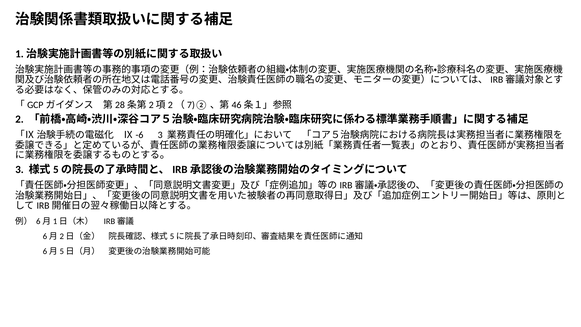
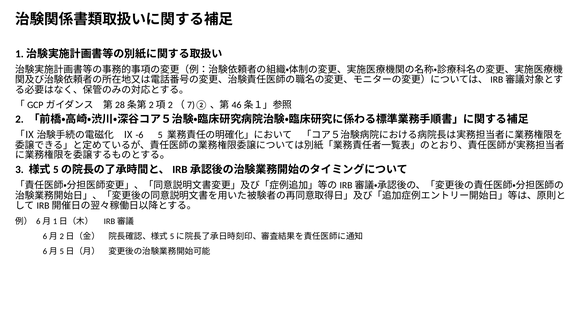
Ⅸ-6 3: 3 -> 5 (160, 135)
